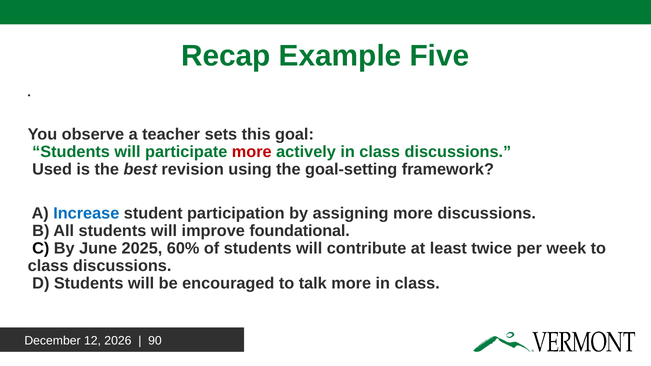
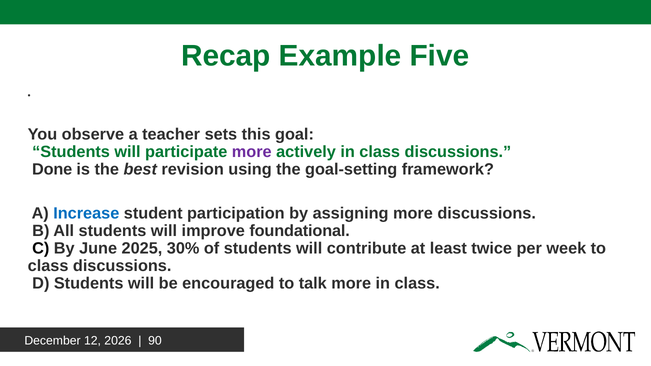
more colour: red -> purple (252, 152)
Used: Used -> Done (52, 169)
60%: 60% -> 30% (183, 248)
